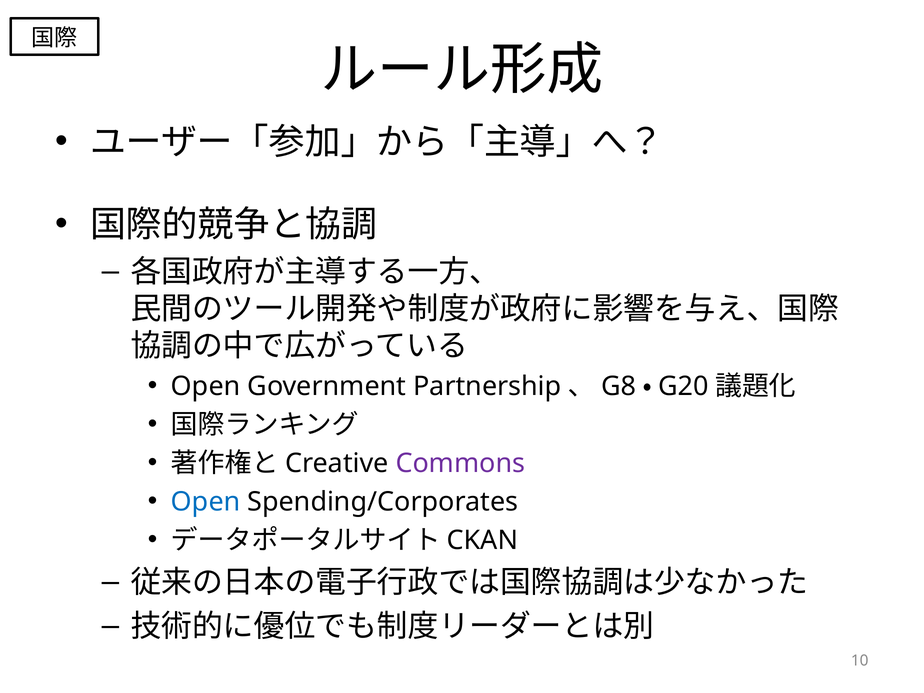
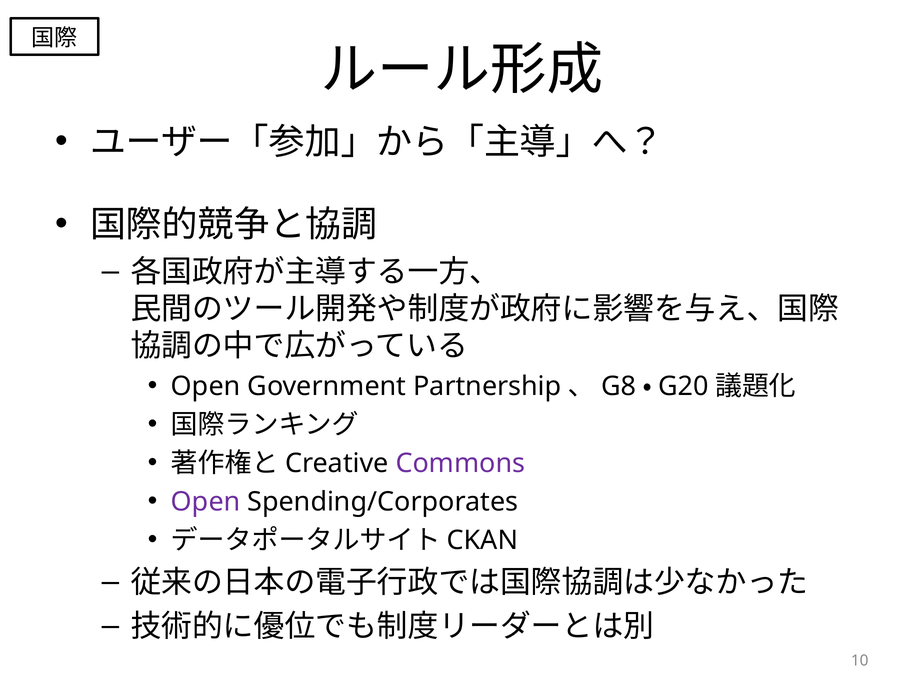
Open colour: blue -> purple (206, 502)
